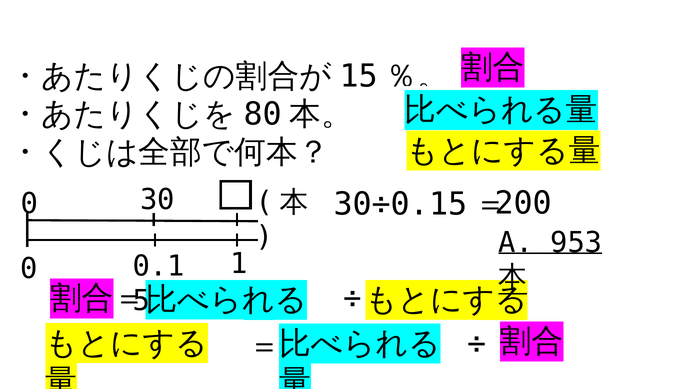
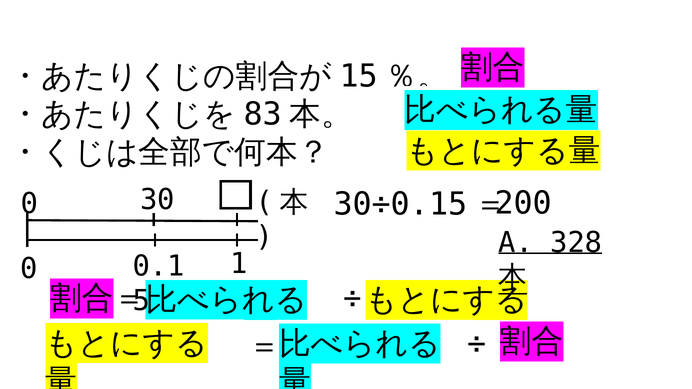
80: 80 -> 83 (263, 114)
953: 953 -> 328 (576, 243)
